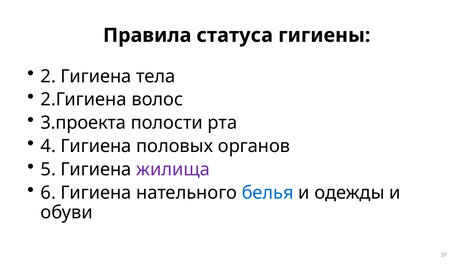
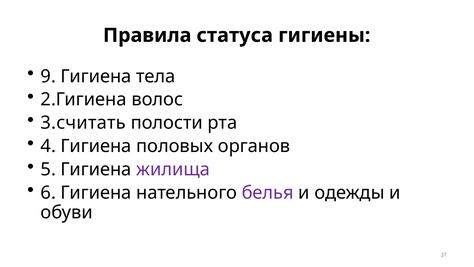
2: 2 -> 9 (48, 76)
3.проекта: 3.проекта -> 3.считать (83, 123)
белья colour: blue -> purple (268, 193)
